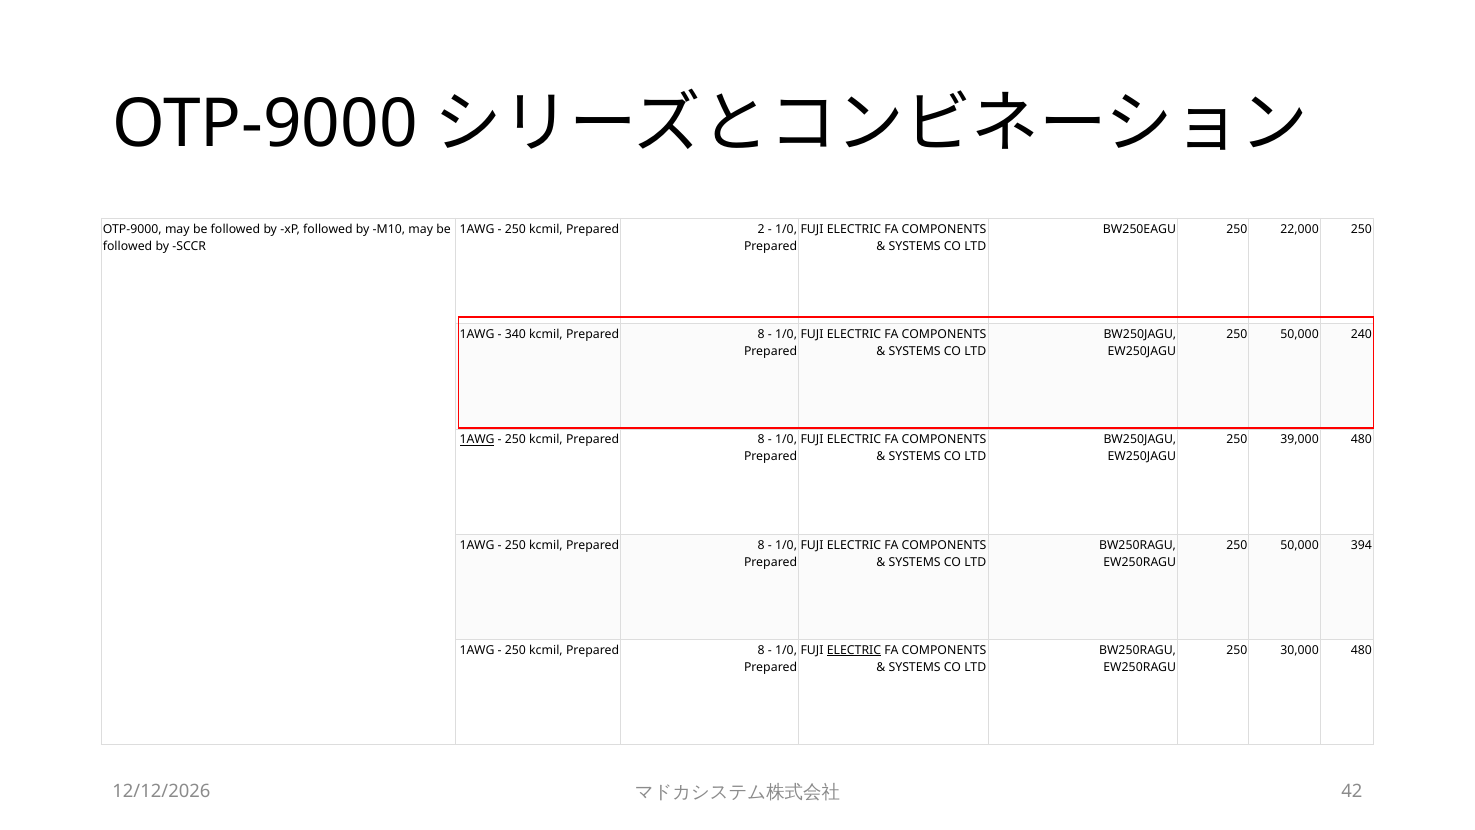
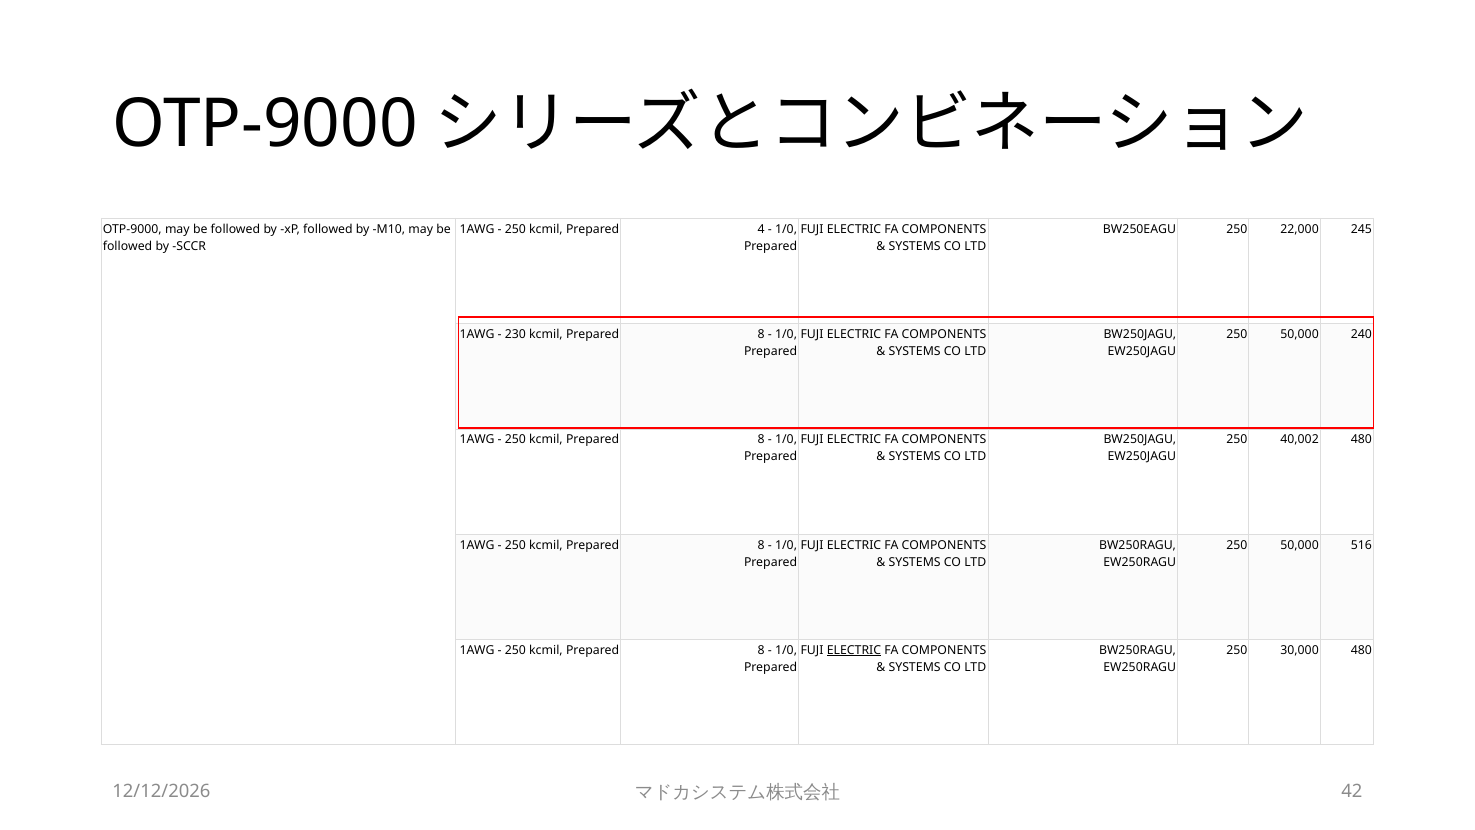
2: 2 -> 4 (761, 229)
22,000 250: 250 -> 245 (1361, 229)
340: 340 -> 230 (515, 334)
1AWG underline: present -> none (477, 440)
39,000: 39,000 -> 40,002 (1300, 440)
394: 394 -> 516 (1361, 545)
